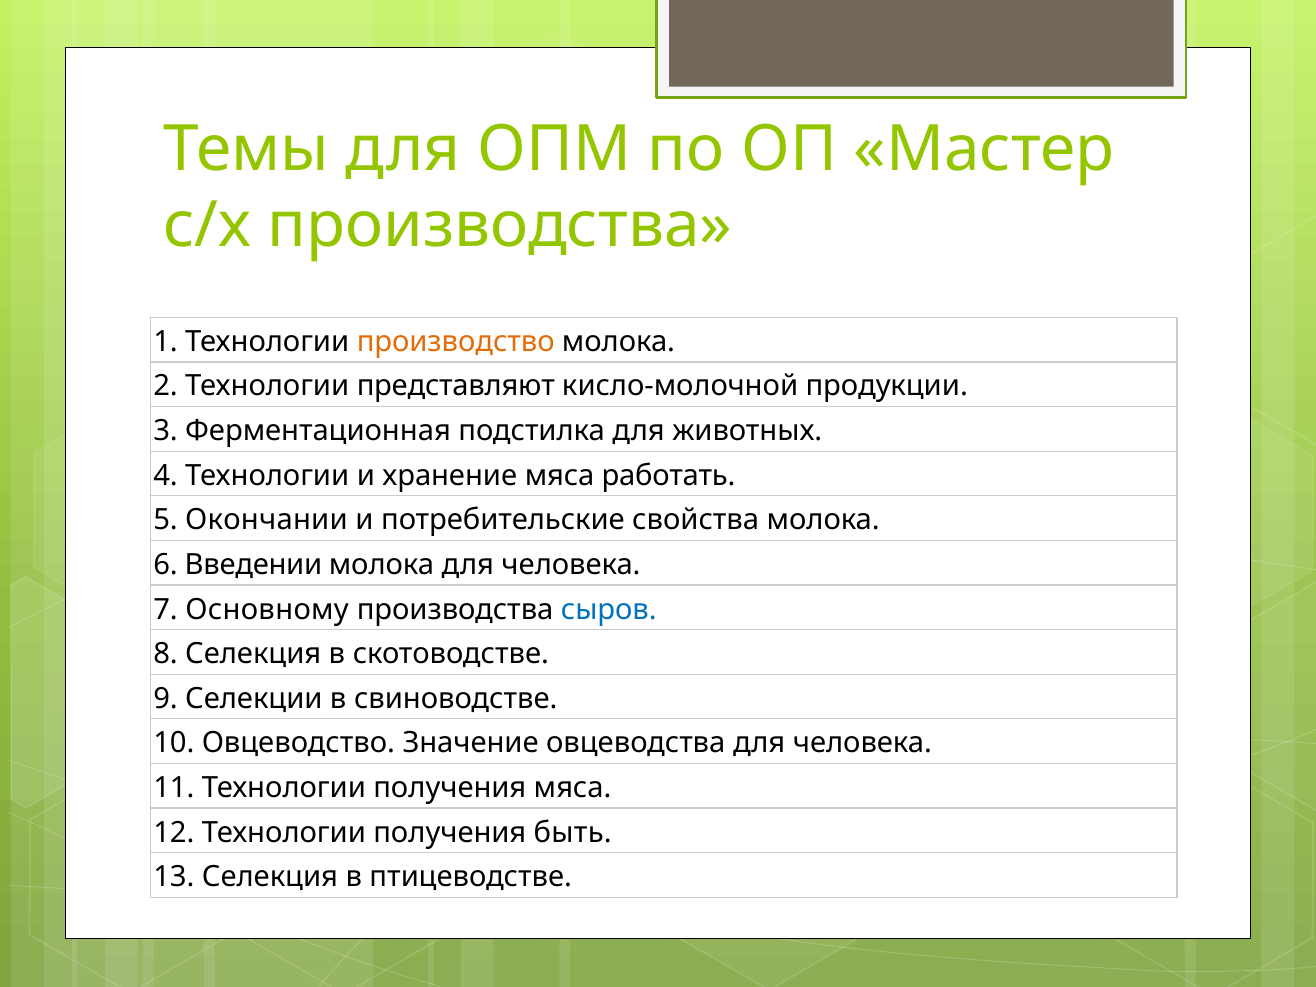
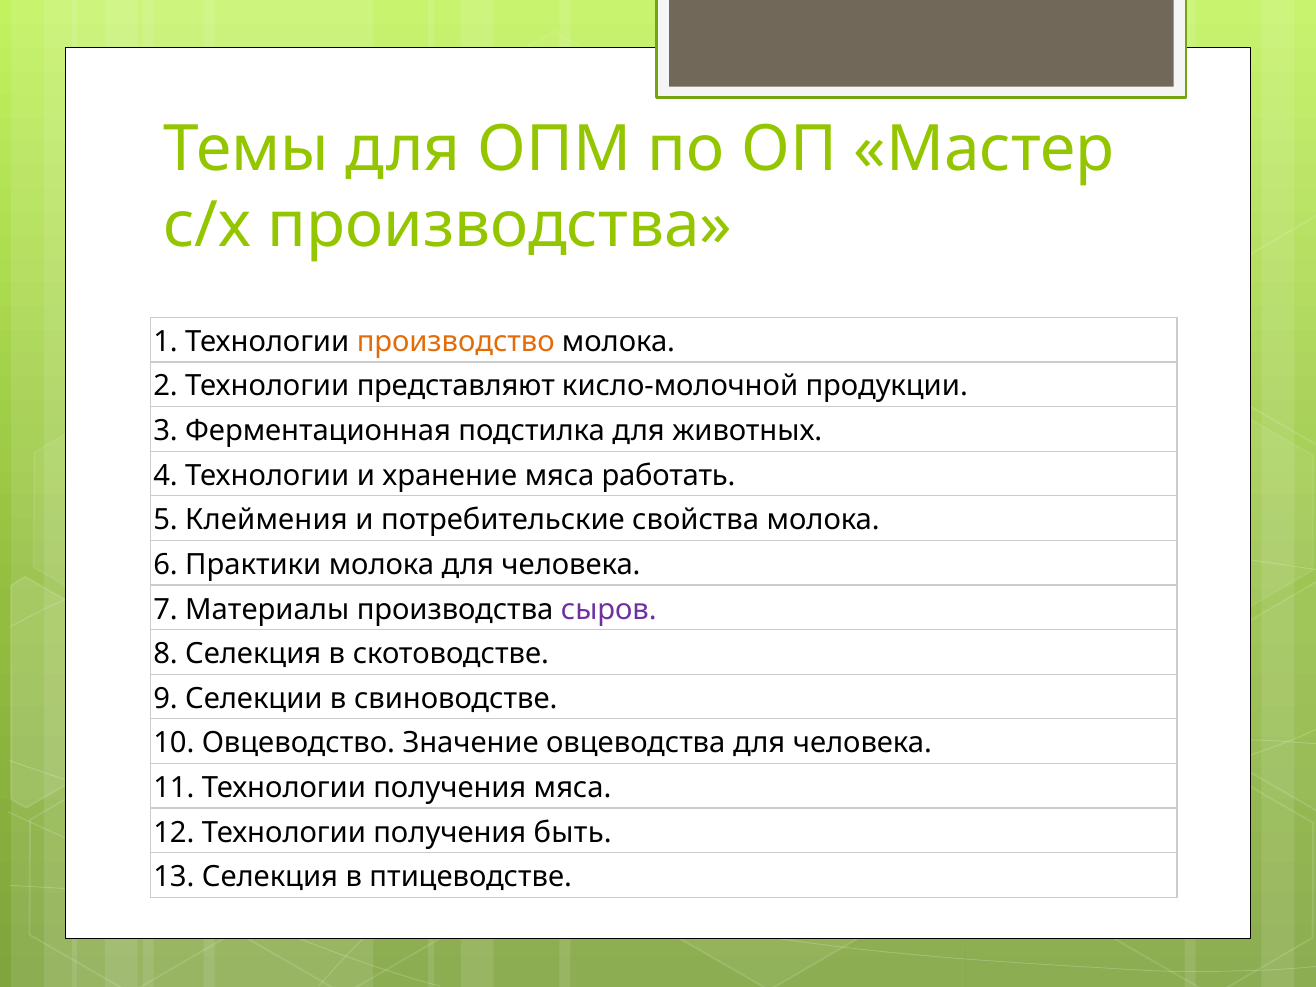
Окончании: Окончании -> Клеймения (266, 520)
Введении: Введении -> Практики (253, 565)
Основному: Основному -> Материалы (267, 609)
сыров colour: blue -> purple (609, 609)
